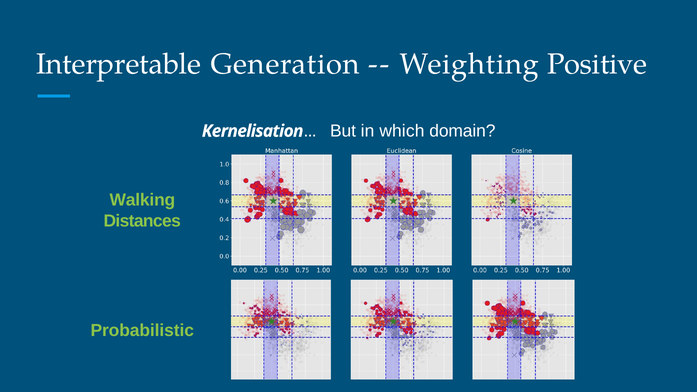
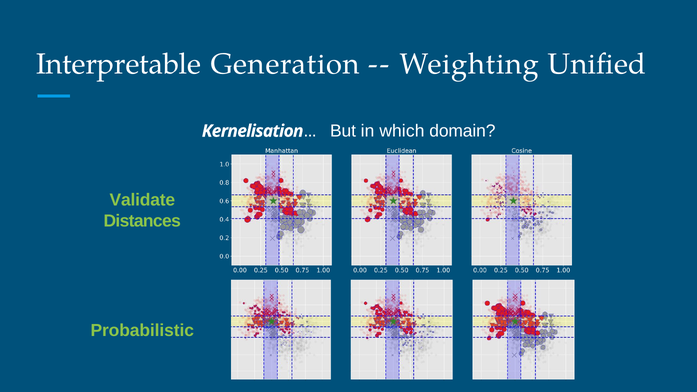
Positive: Positive -> Uniﬁed (597, 64)
Walking: Walking -> Validate (142, 200)
